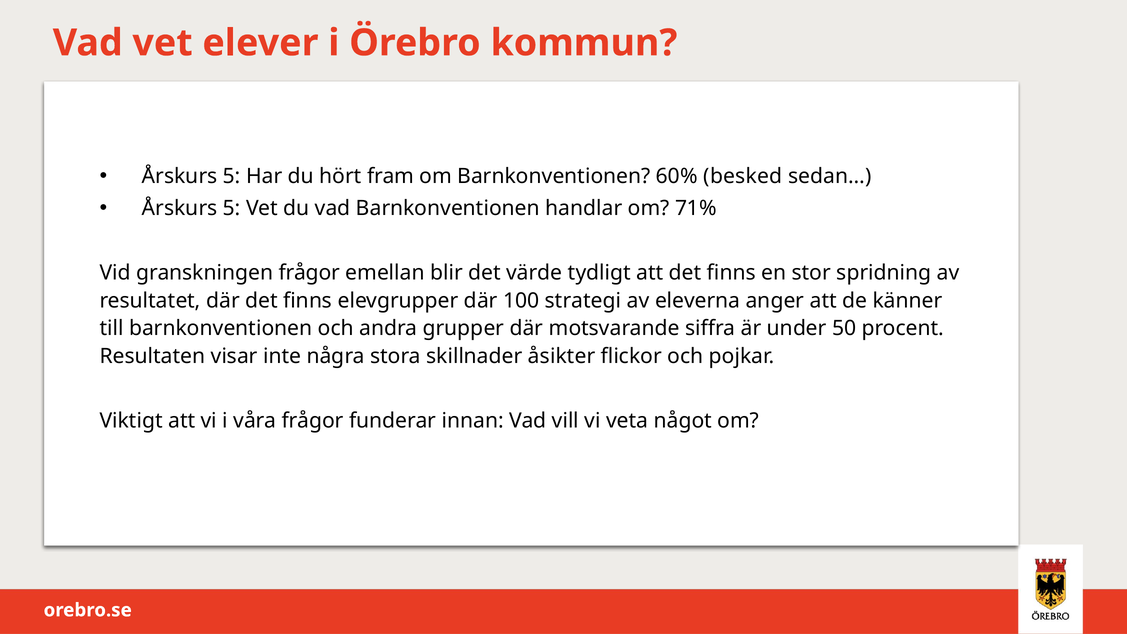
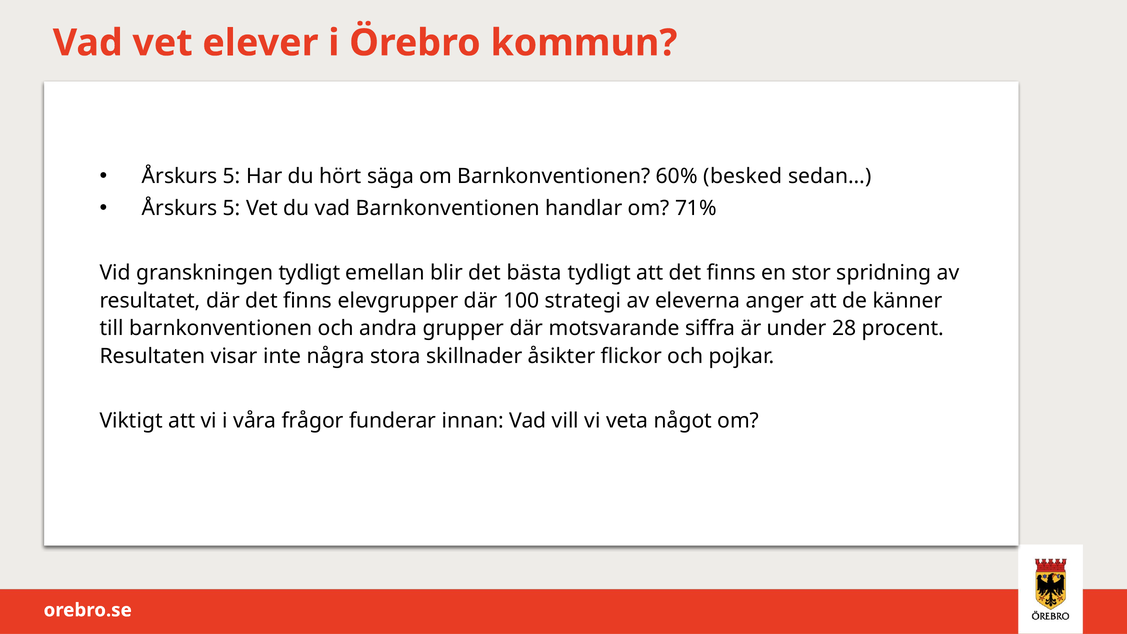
fram: fram -> säga (390, 176)
granskningen frågor: frågor -> tydligt (309, 273)
värde: värde -> bästa (534, 273)
50: 50 -> 28 (844, 328)
